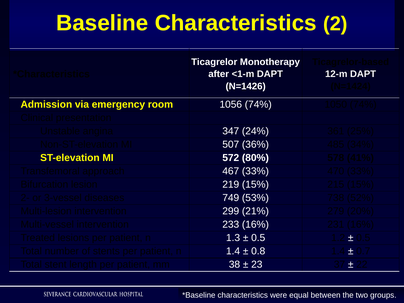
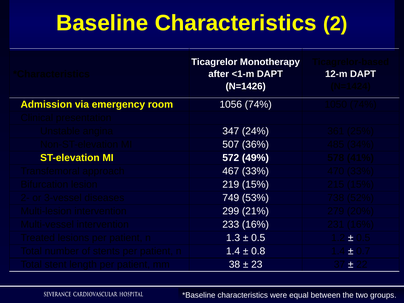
80%: 80% -> 49% (255, 158)
